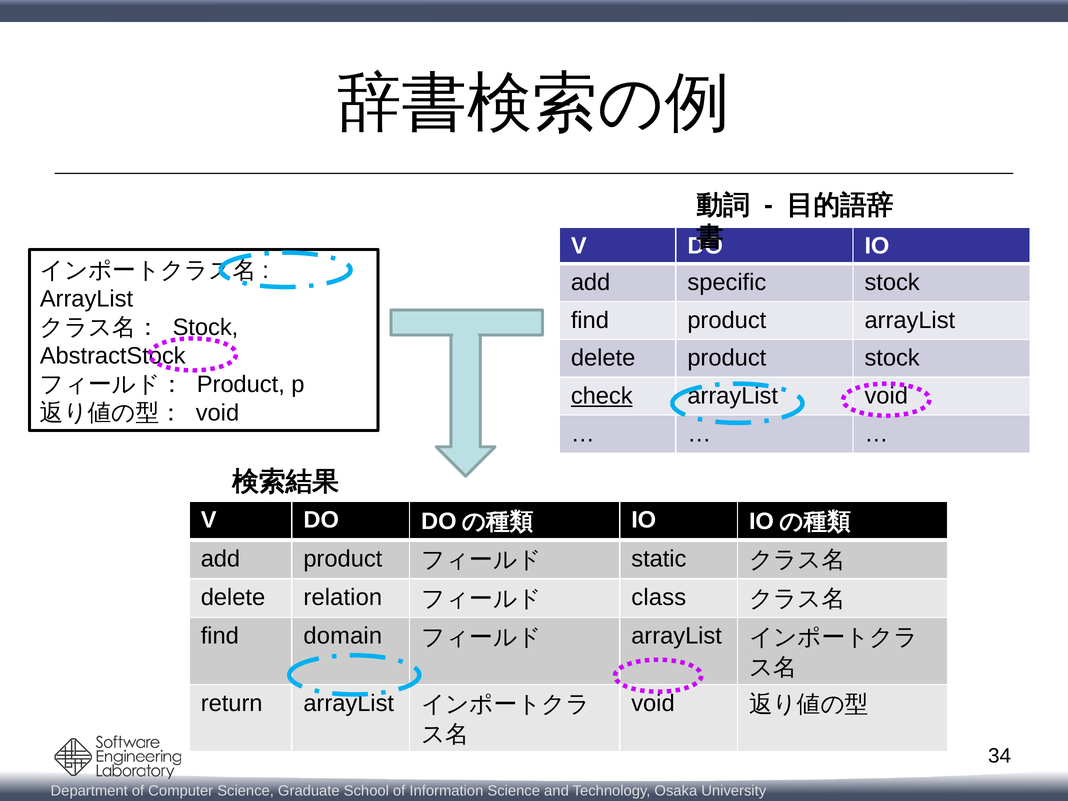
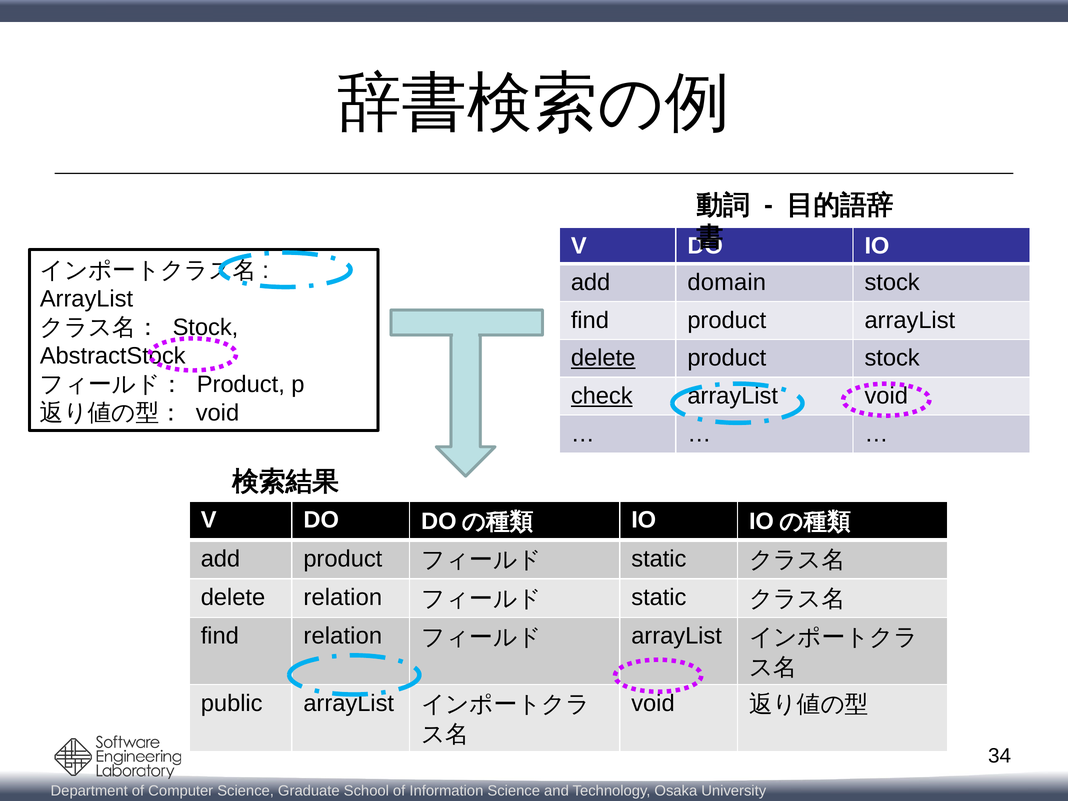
specific: specific -> domain (727, 282)
delete underline: none -> present (603, 358)
class: class -> static (659, 597)
find domain: domain -> relation (343, 636)
return: return -> public (232, 703)
